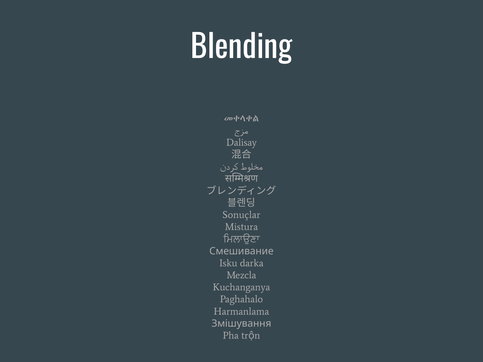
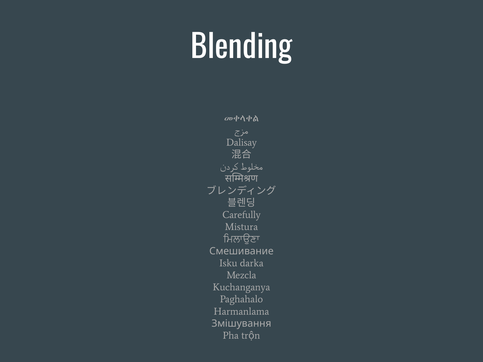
Sonuçlar: Sonuçlar -> Carefully (242, 215)
